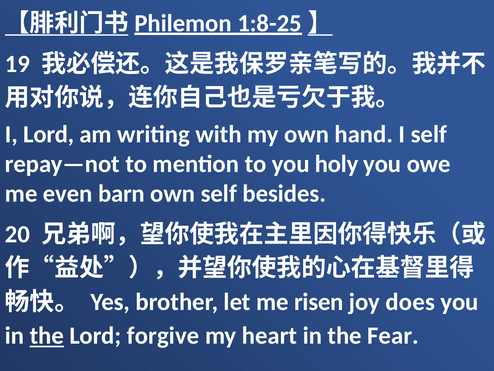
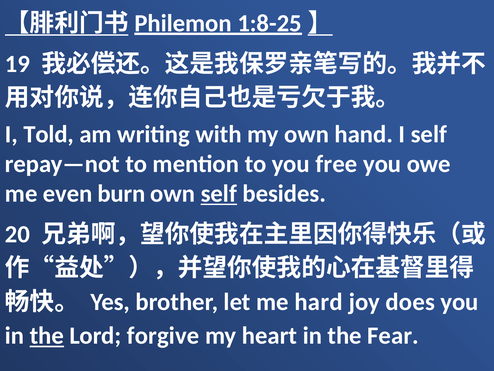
I Lord: Lord -> Told (49, 134)
holy: holy -> free (336, 164)
barn: barn -> burn (121, 193)
self underline: none -> present (219, 193)
risen: risen -> hard (319, 302)
